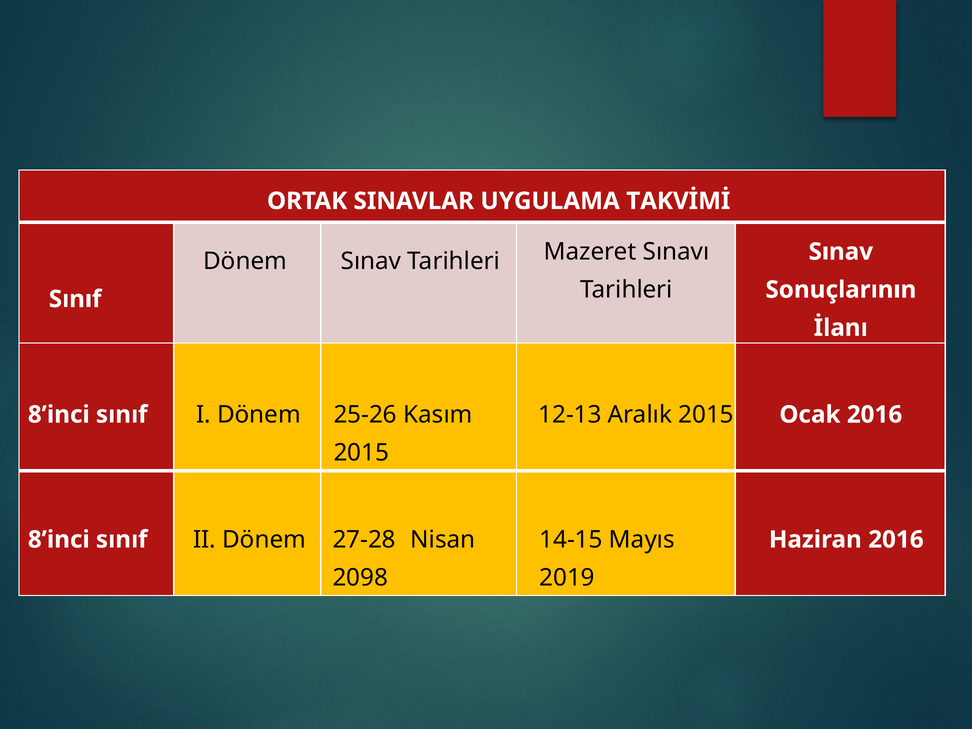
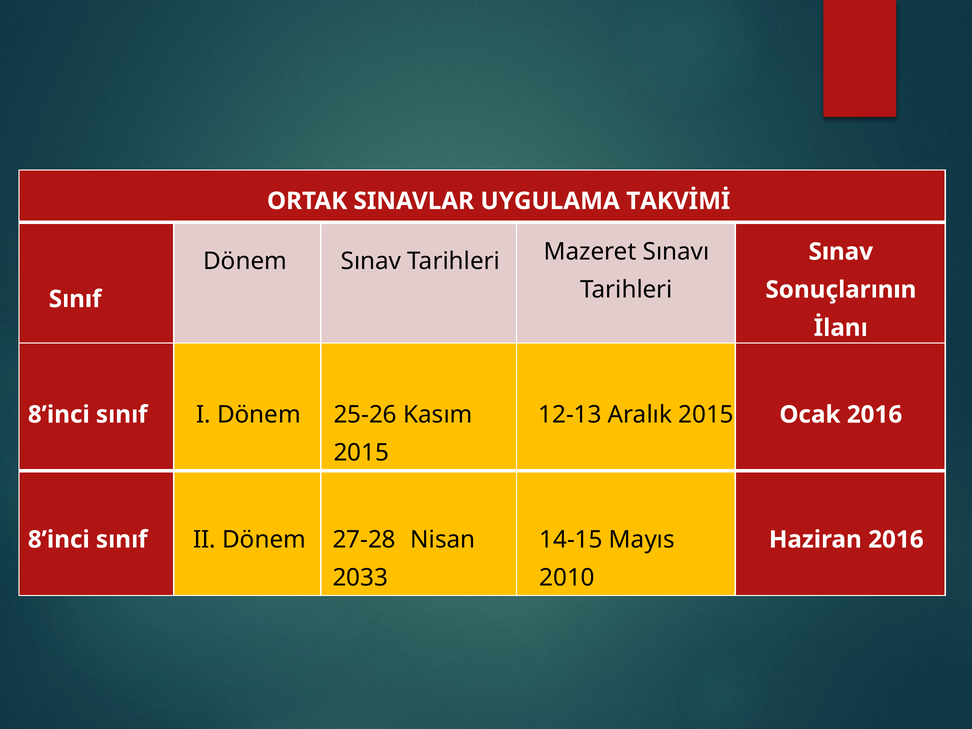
2098: 2098 -> 2033 (360, 578)
2019: 2019 -> 2010 (567, 578)
